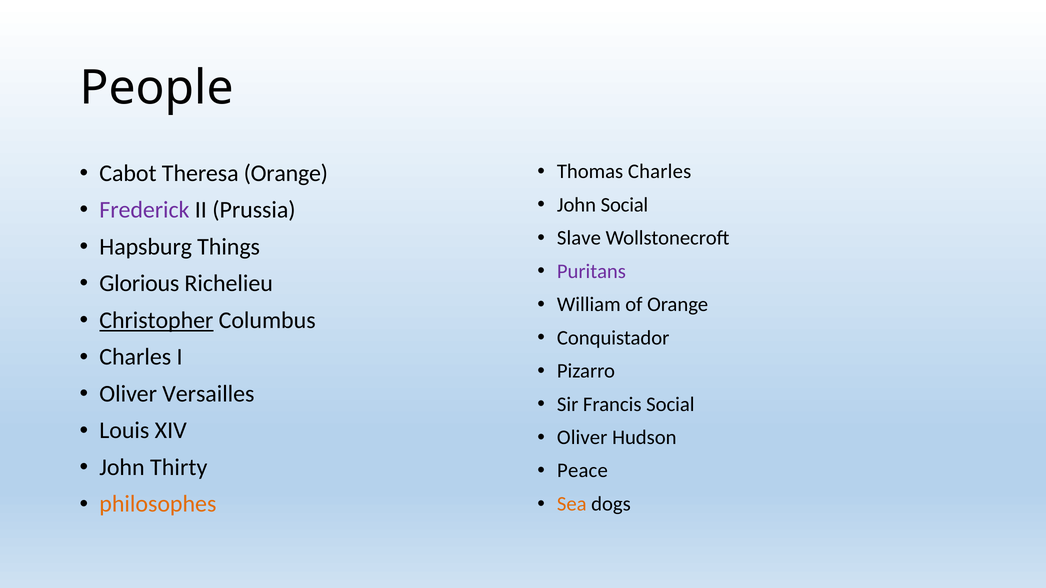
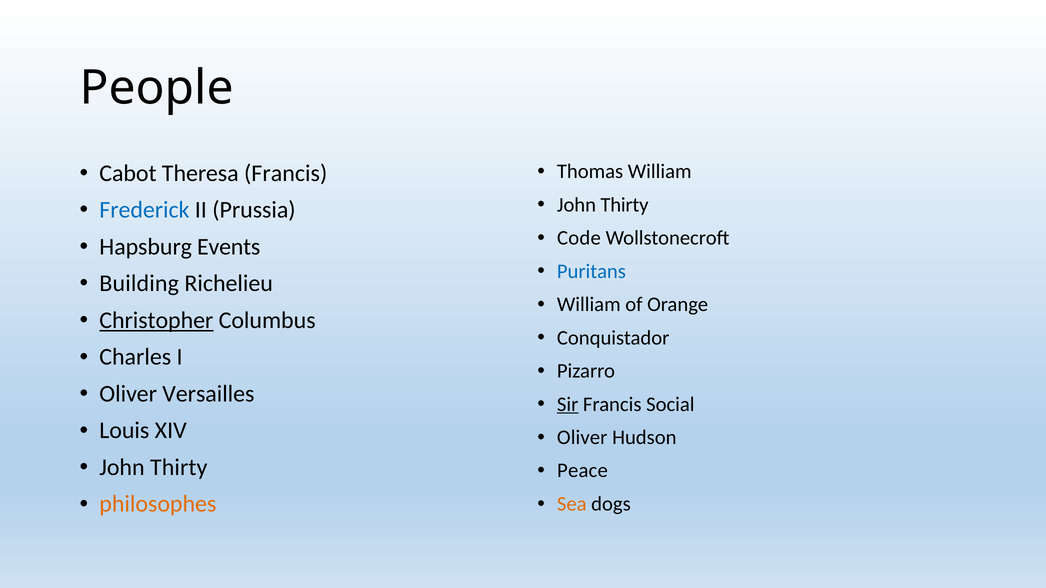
Thomas Charles: Charles -> William (660, 172)
Theresa Orange: Orange -> Francis (286, 173)
Social: Social -> Thirty (624, 205)
Frederick colour: purple -> blue (144, 210)
Slave: Slave -> Code (579, 238)
Things: Things -> Events (229, 247)
Puritans colour: purple -> blue (591, 271)
Glorious: Glorious -> Building (139, 284)
Sir underline: none -> present (568, 404)
